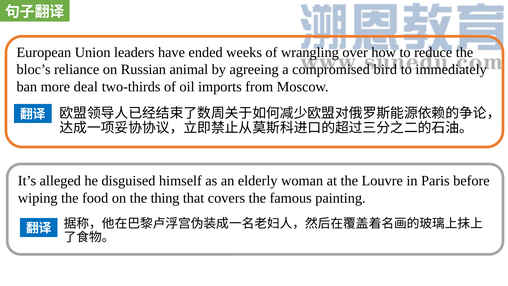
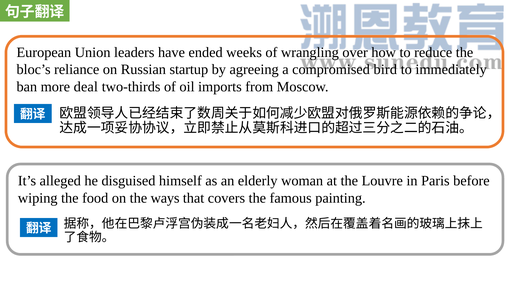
animal: animal -> startup (189, 70)
thing: thing -> ways (165, 198)
